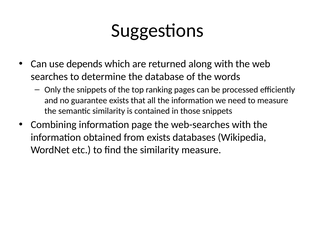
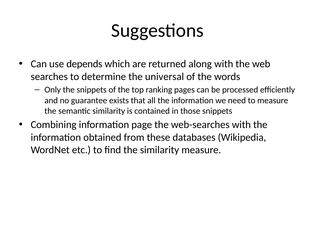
database: database -> universal (164, 76)
from exists: exists -> these (158, 137)
